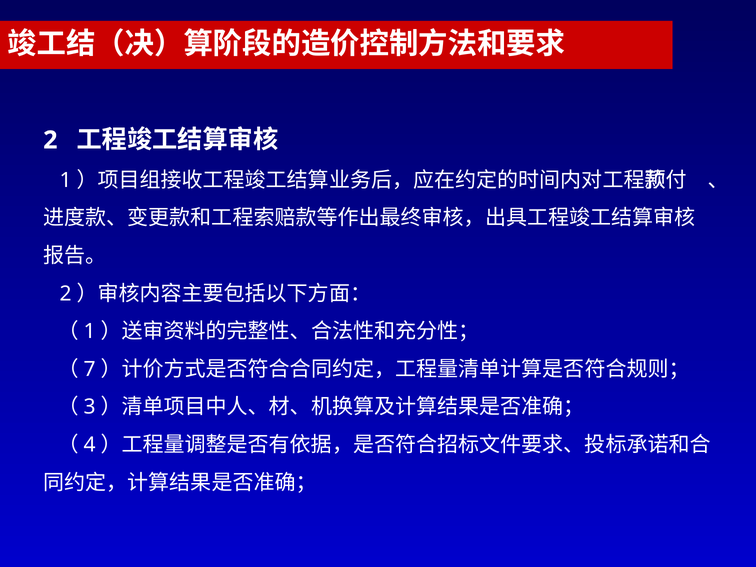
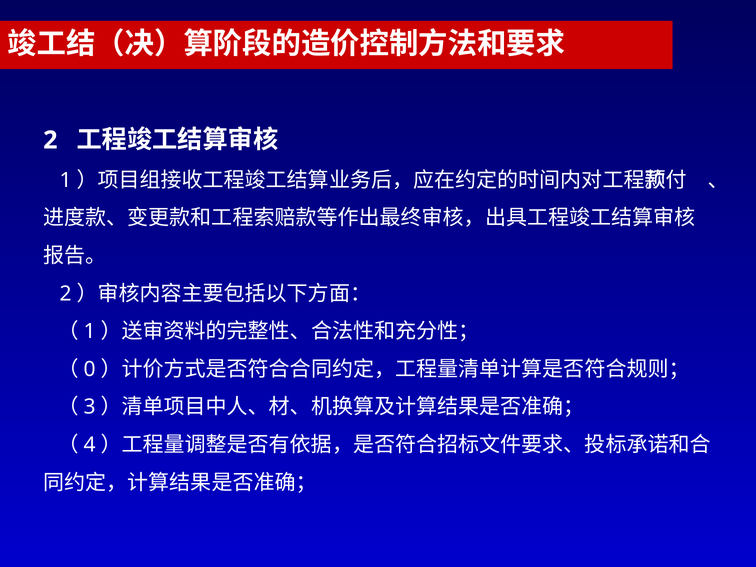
7: 7 -> 0 (90, 369)
